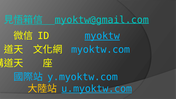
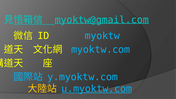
myoktw underline: present -> none (102, 36)
